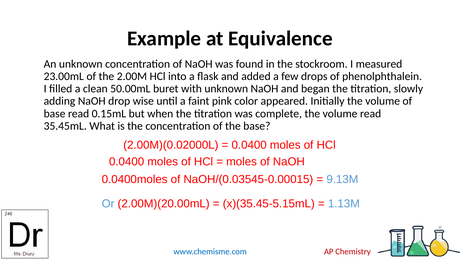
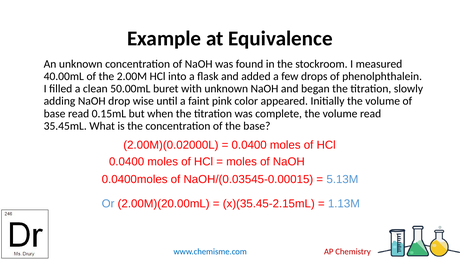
23.00mL: 23.00mL -> 40.00mL (64, 76)
9.13M: 9.13M -> 5.13M (342, 179)
x)(35.45-5.15mL: x)(35.45-5.15mL -> x)(35.45-2.15mL (269, 203)
